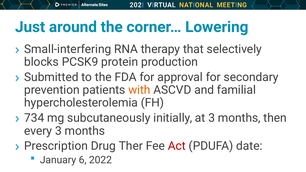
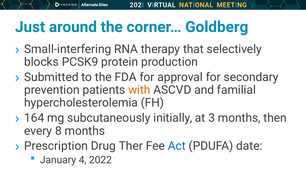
Lowering: Lowering -> Goldberg (217, 27)
734: 734 -> 164 (34, 118)
every 3: 3 -> 8 (58, 131)
Act colour: red -> blue (177, 146)
6: 6 -> 4 (83, 160)
